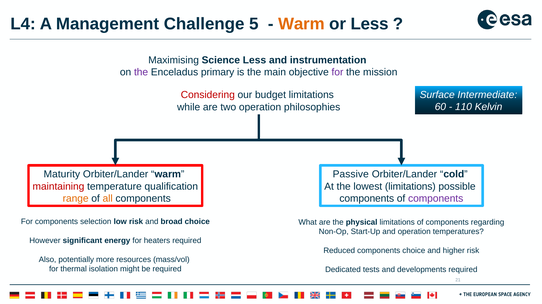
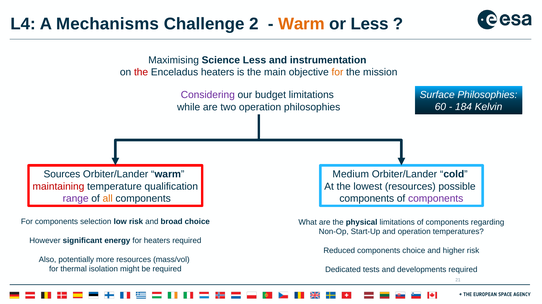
Management: Management -> Mechanisms (107, 24)
5: 5 -> 2 (254, 24)
the colour: purple -> red (141, 72)
Enceladus primary: primary -> heaters (218, 72)
for colour: purple -> orange (337, 72)
Surface Intermediate: Intermediate -> Philosophies (487, 95)
Considering colour: red -> purple (208, 95)
110: 110 -> 184 (463, 107)
Maturity: Maturity -> Sources (62, 174)
Passive: Passive -> Medium (351, 174)
lowest limitations: limitations -> resources (410, 186)
range colour: orange -> purple (76, 199)
